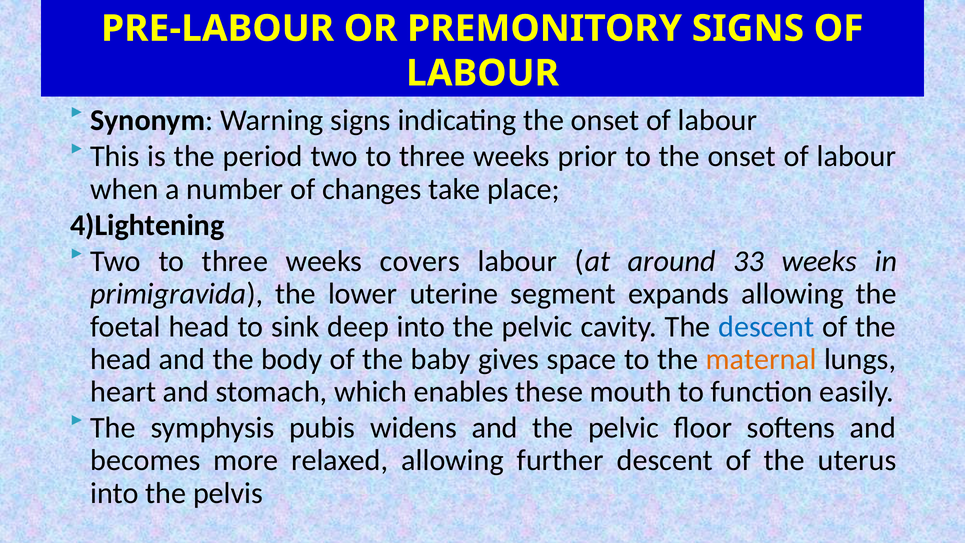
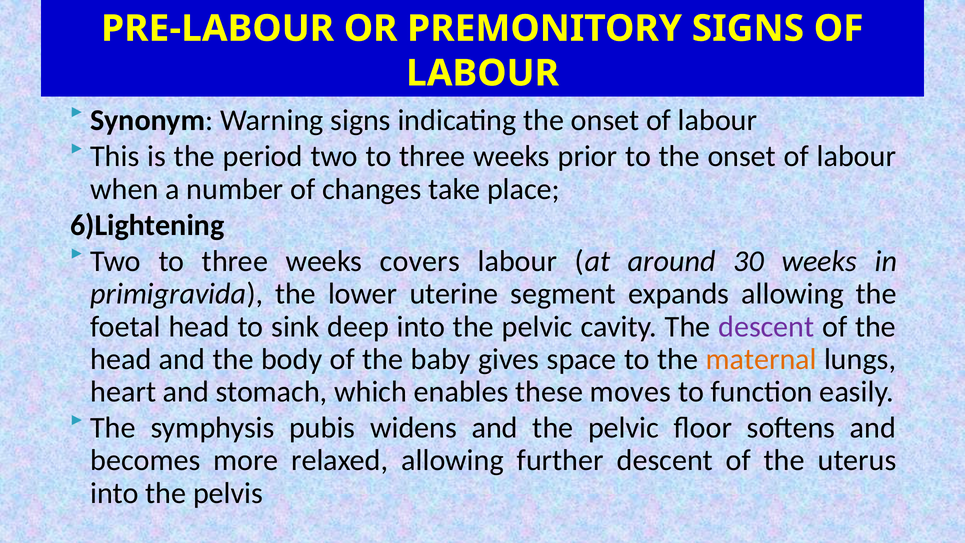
4)Lightening: 4)Lightening -> 6)Lightening (147, 225)
33: 33 -> 30 (749, 261)
descent colour: blue -> purple (766, 326)
mouth: mouth -> moves (631, 392)
